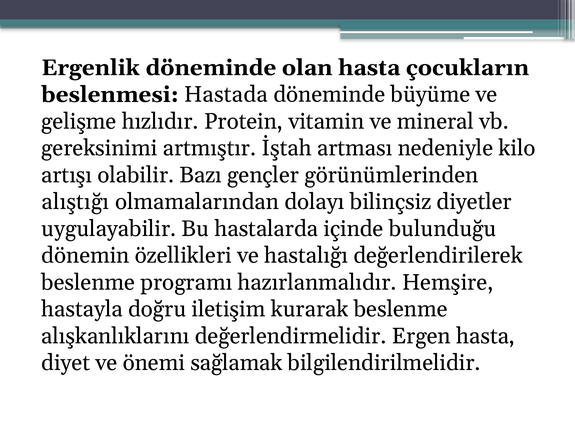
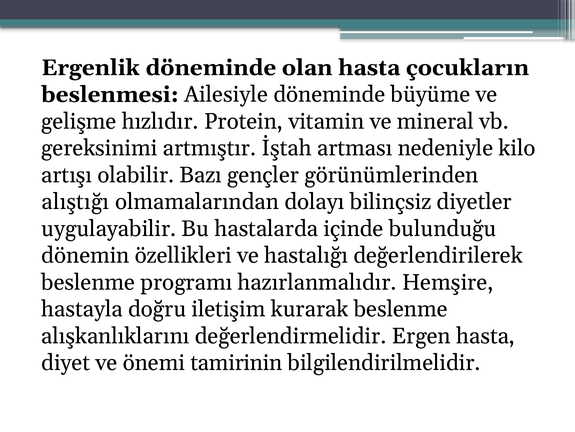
Hastada: Hastada -> Ailesiyle (226, 94)
sağlamak: sağlamak -> tamirinin (236, 362)
